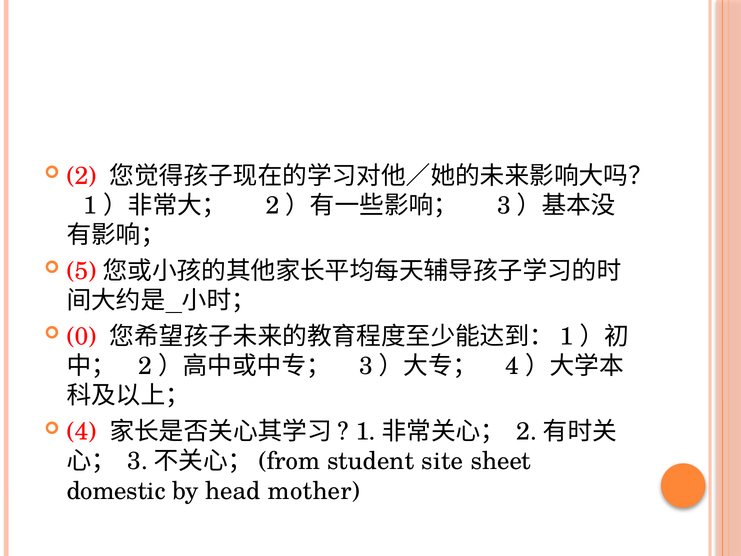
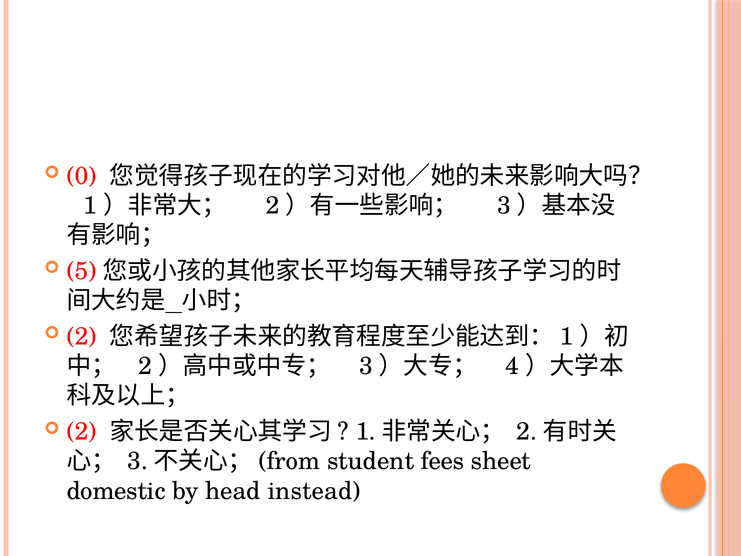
2: 2 -> 0 (82, 176)
0: 0 -> 2 (82, 336)
4: 4 -> 2 (82, 431)
site: site -> fees (443, 461)
mother: mother -> instead (314, 491)
